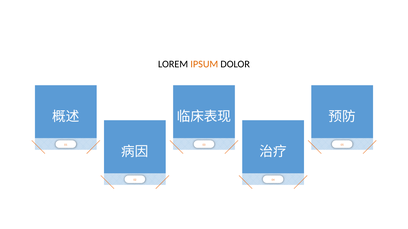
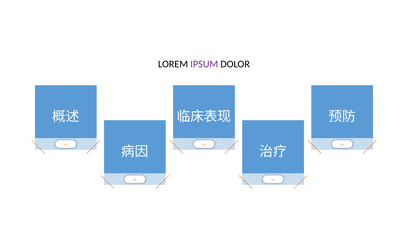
IPSUM colour: orange -> purple (204, 64)
